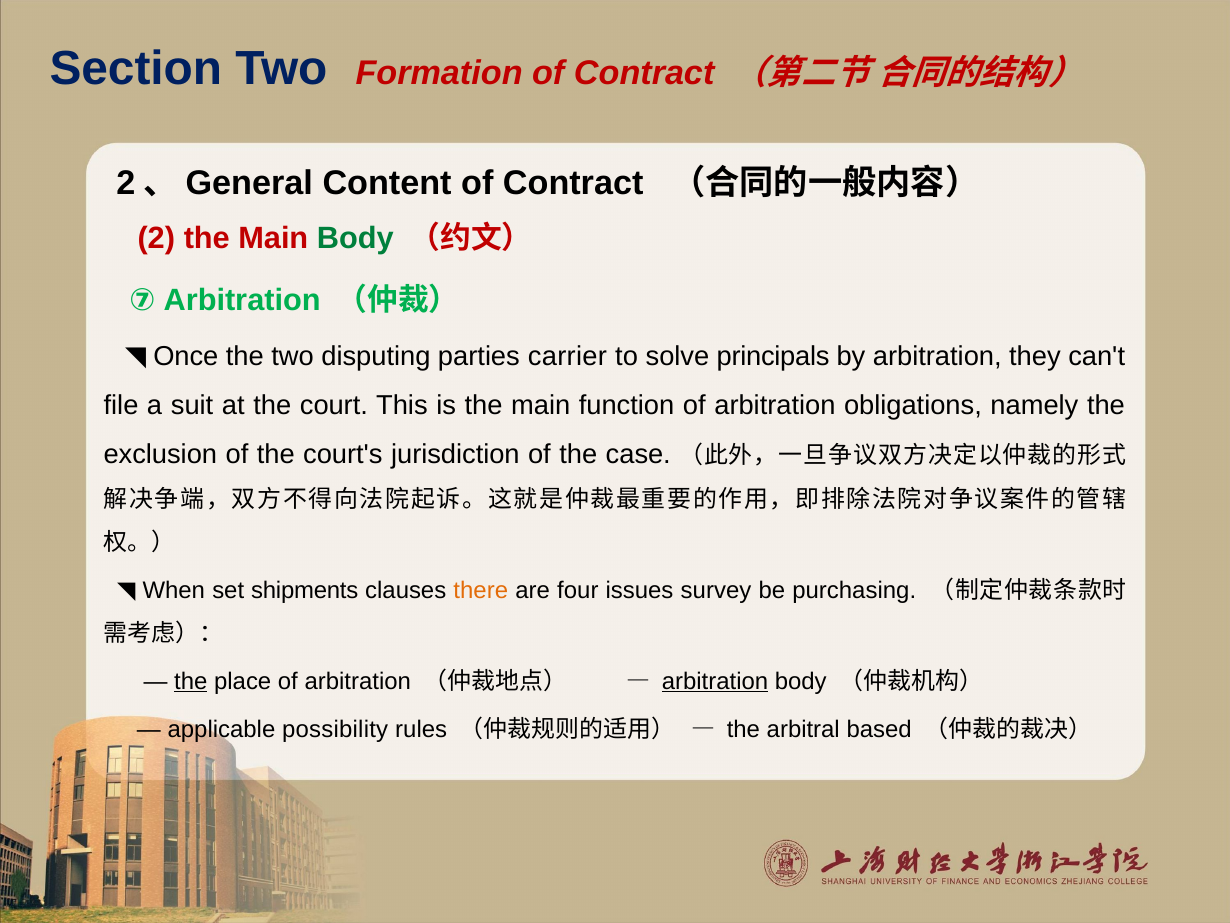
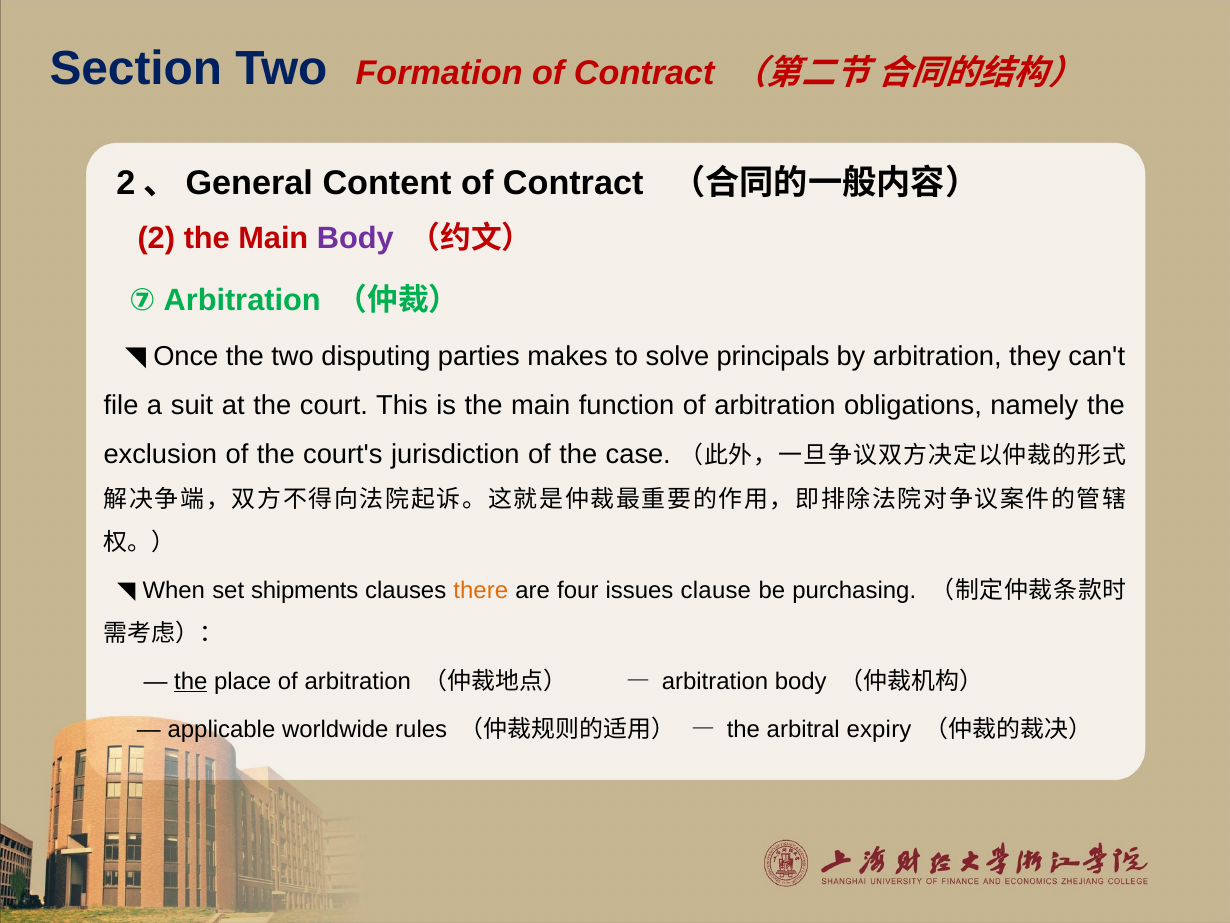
Body colour: green -> purple (355, 238)
carrier: carrier -> makes (568, 356)
survey: survey -> clause (716, 590)
arbitration underline: present -> none (715, 681)
possibility: possibility -> worldwide (335, 729)
based: based -> expiry (879, 729)
